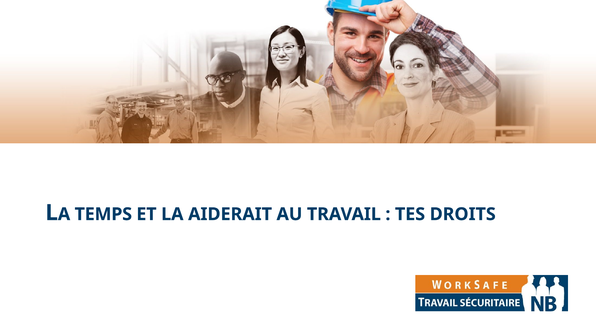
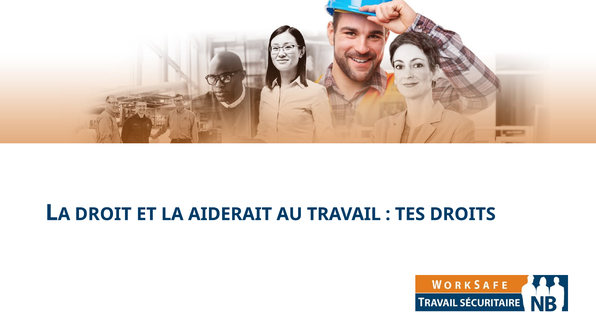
TEMPS: TEMPS -> DROIT (103, 214)
